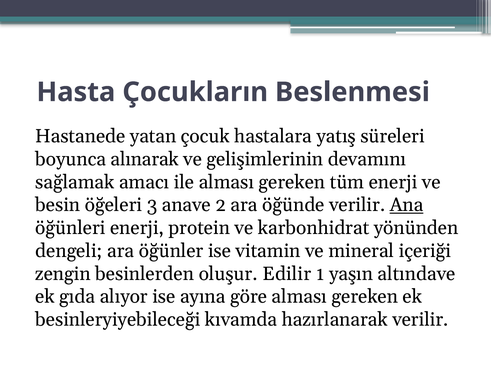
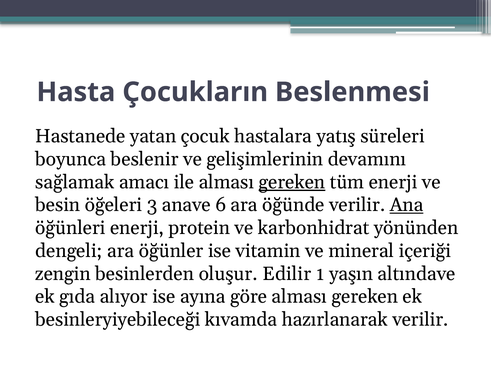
alınarak: alınarak -> beslenir (145, 159)
gereken underline: none -> present (292, 182)
2: 2 -> 6 (221, 205)
